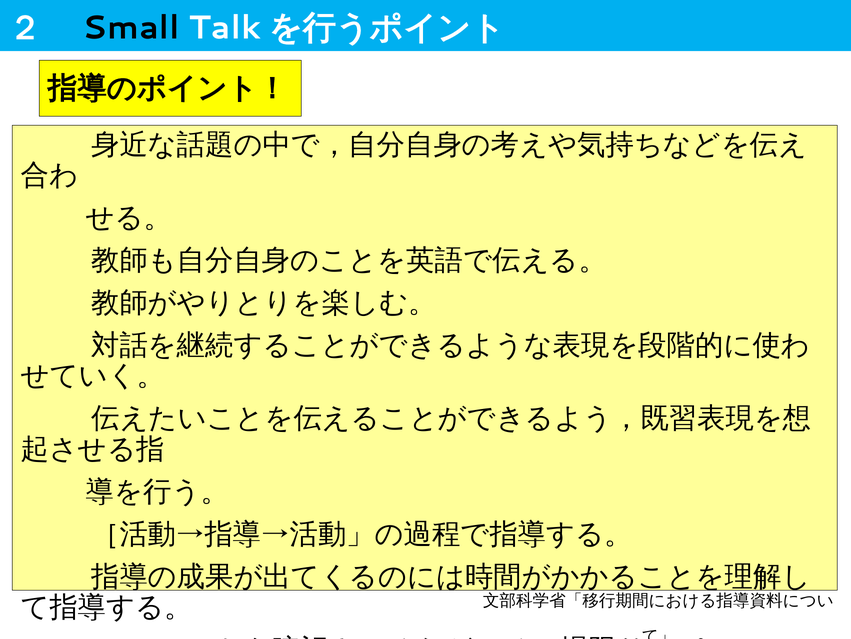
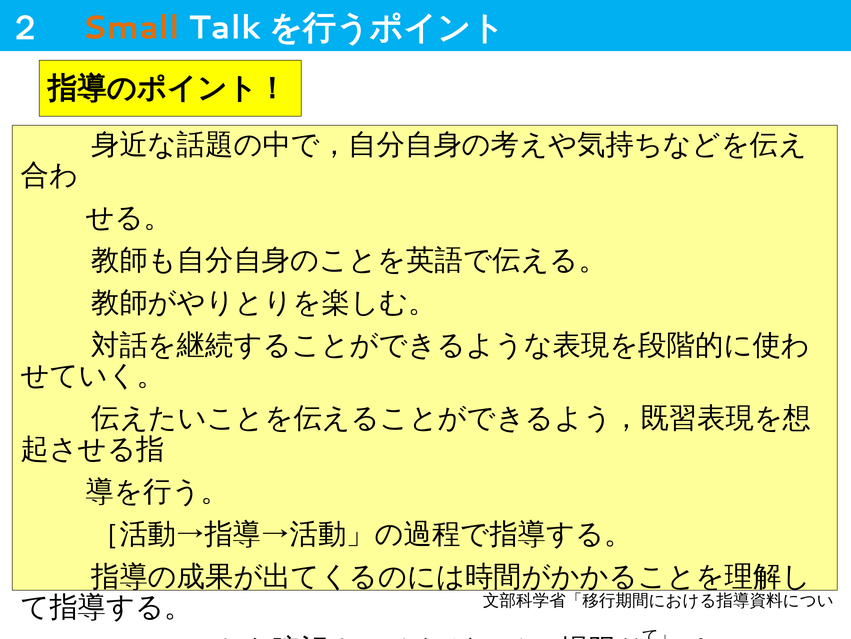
Small colour: black -> orange (131, 28)
